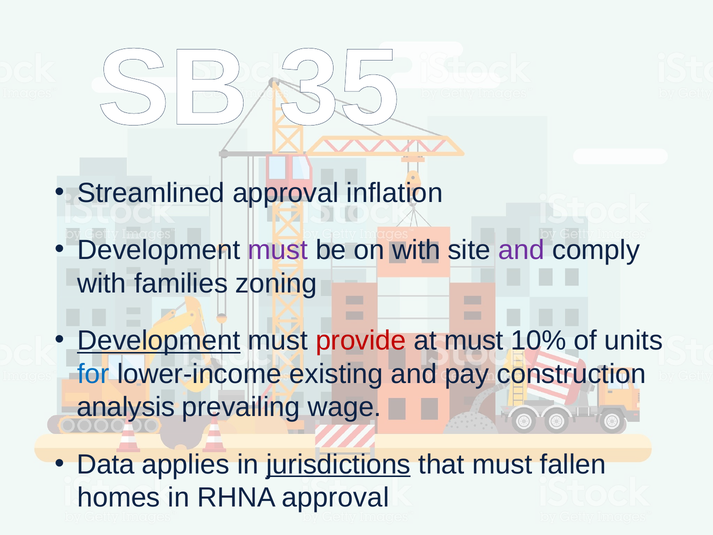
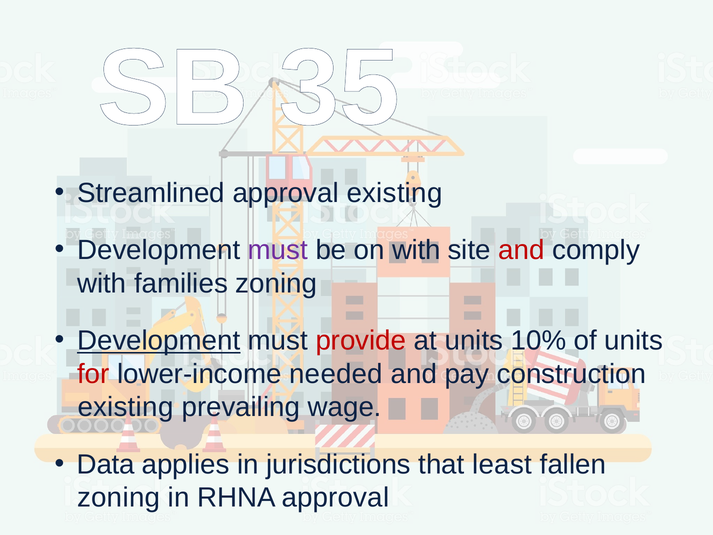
approval inflation: inflation -> existing (395, 193)
and colour: purple -> red (521, 250)
at must: must -> units (474, 341)
for colour: blue -> red (93, 374)
existing: existing -> needed (336, 374)
analysis: analysis -> existing (126, 407)
jurisdictions underline: present -> none (339, 464)
that must: must -> least (502, 464)
homes: homes -> zoning (119, 497)
